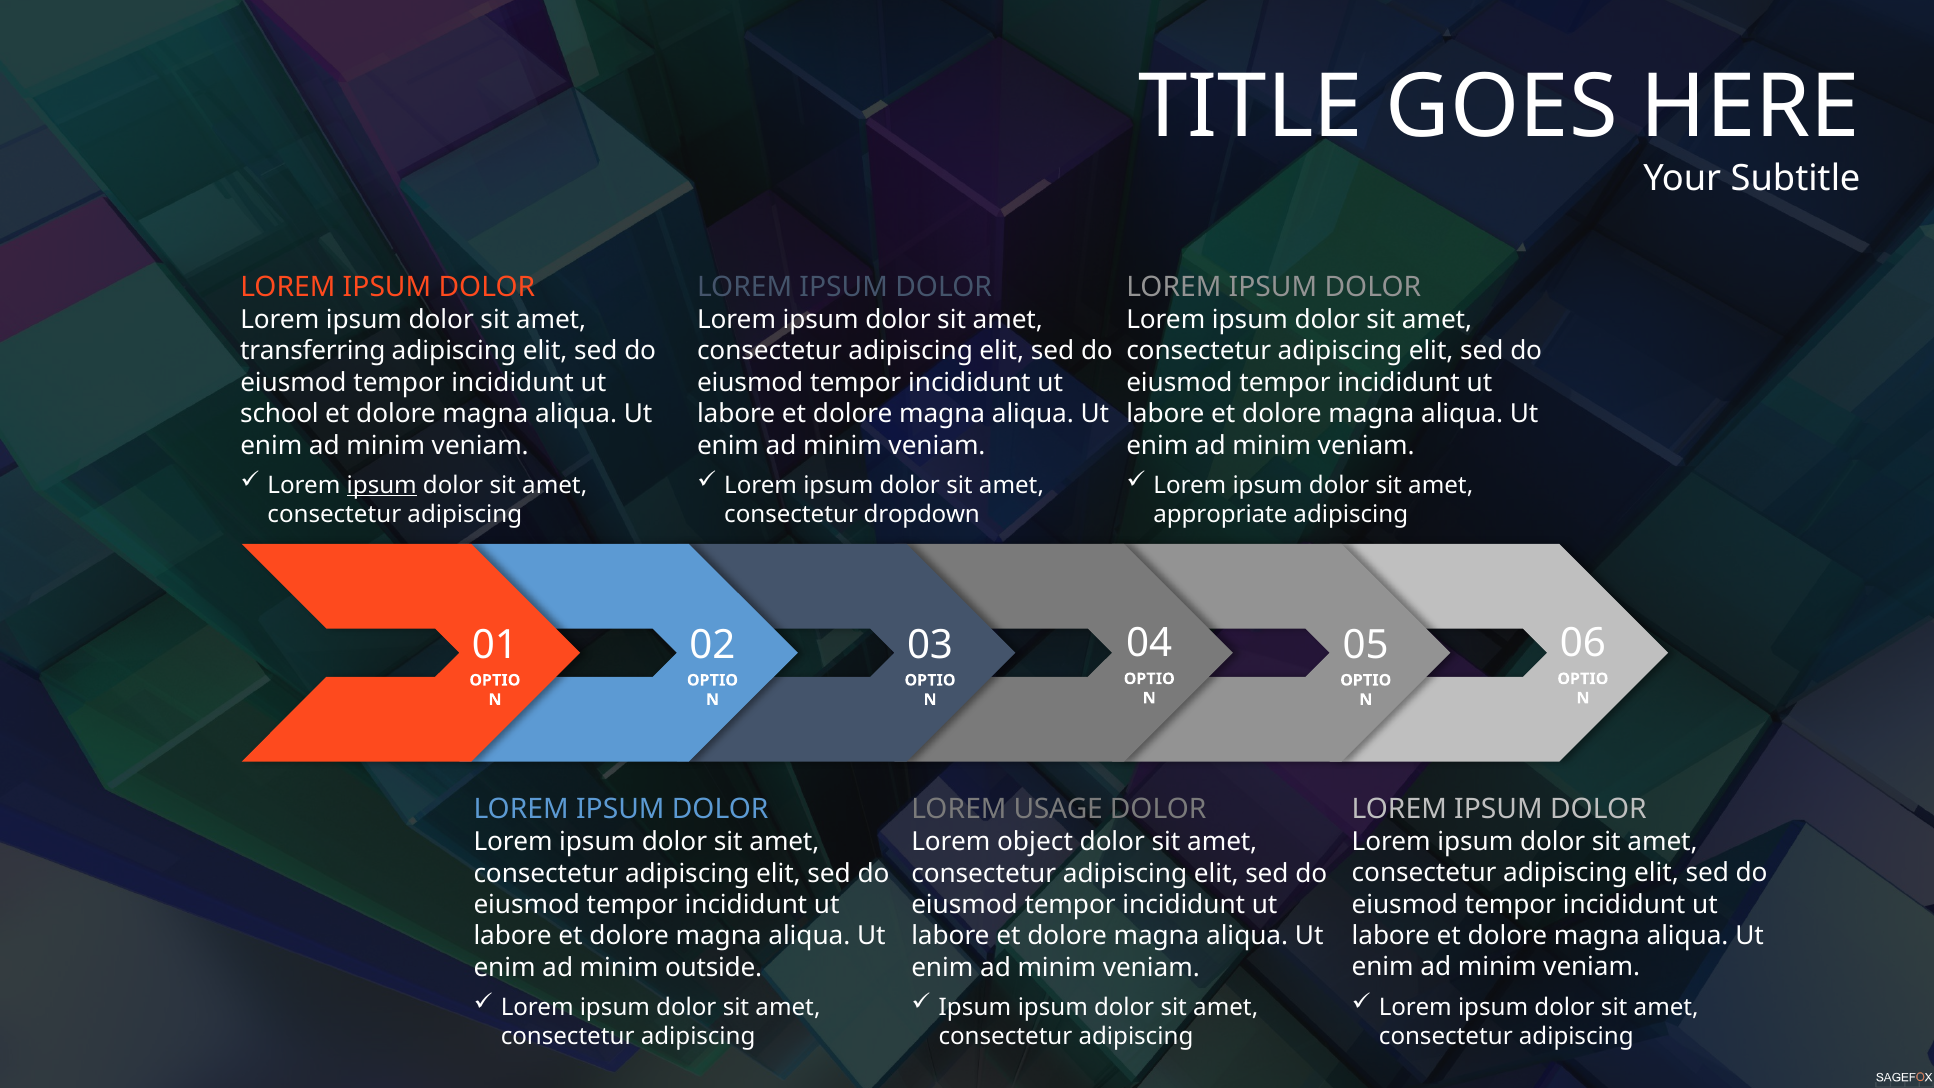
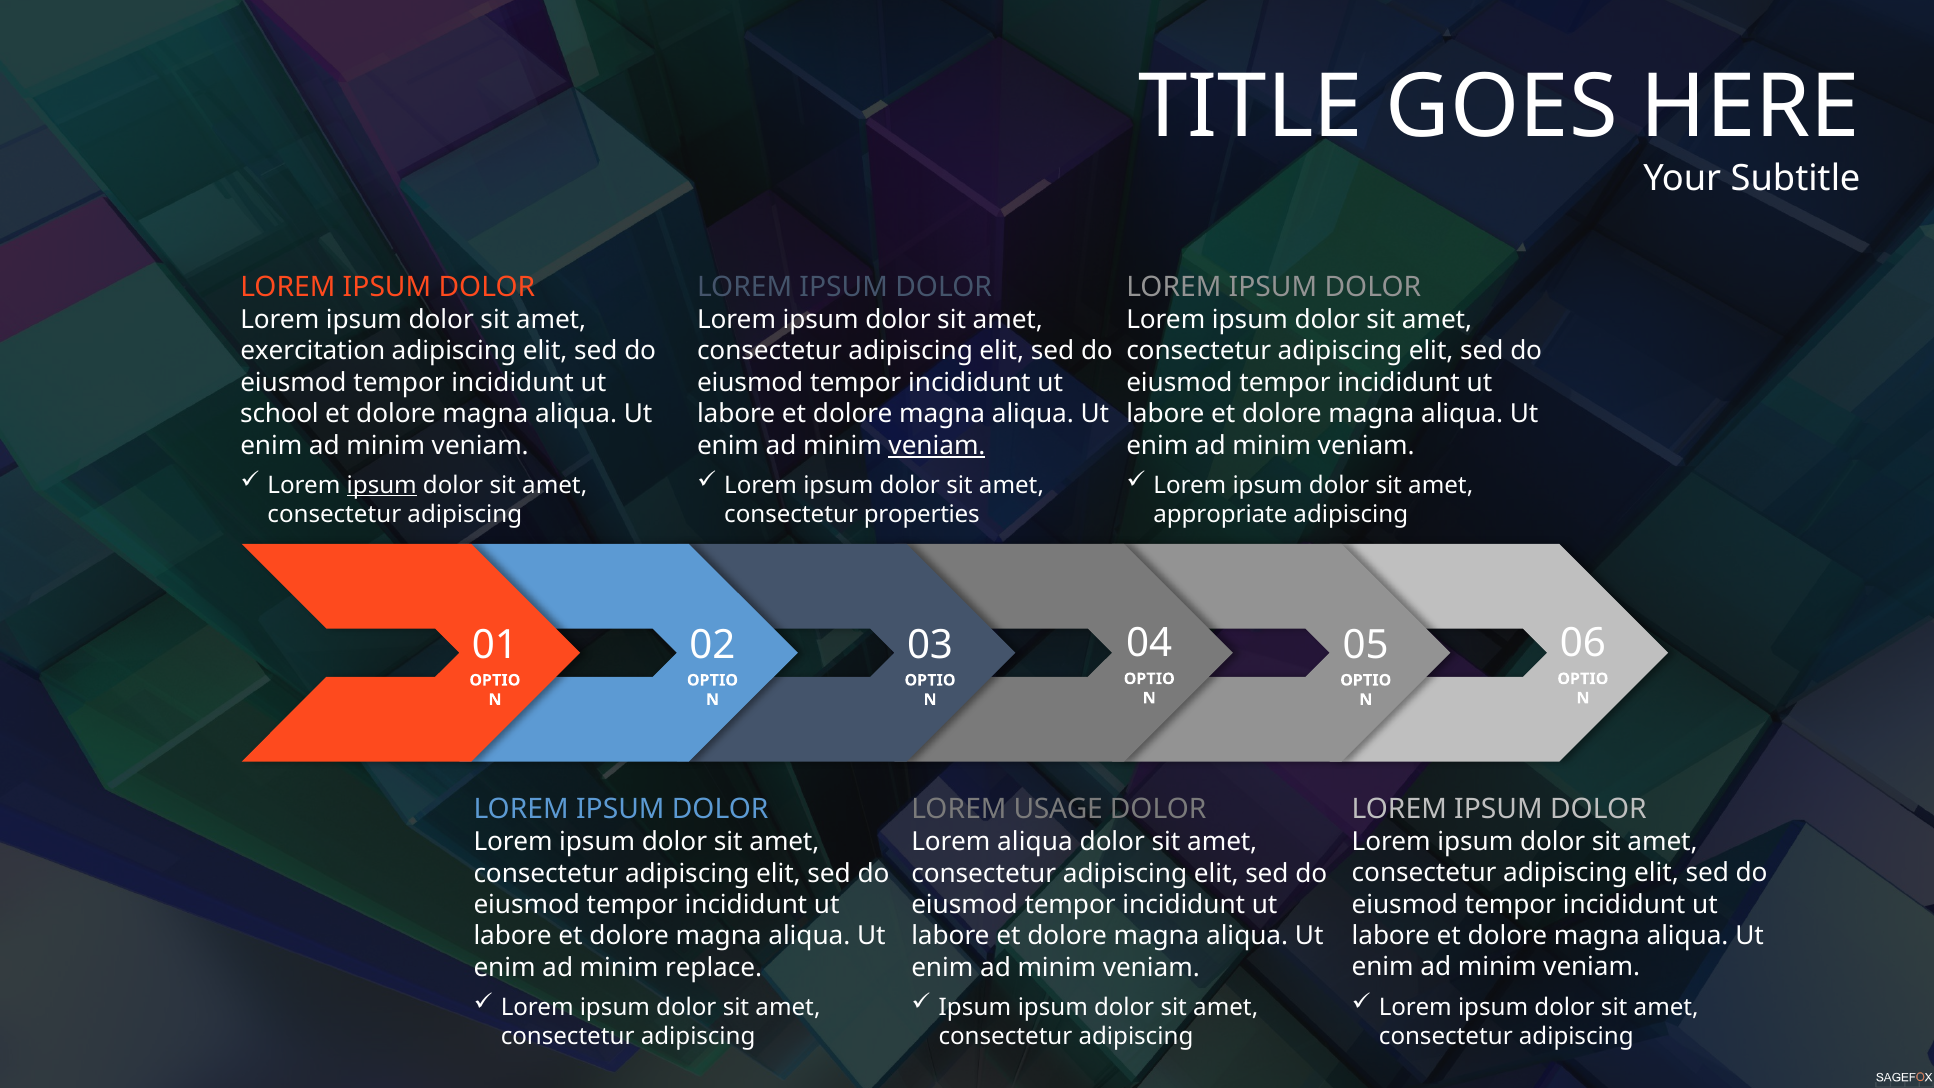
transferring: transferring -> exercitation (313, 351)
veniam underline: none -> present (937, 446)
dropdown: dropdown -> properties (922, 514)
Lorem object: object -> aliqua (1035, 842)
outside: outside -> replace (714, 968)
